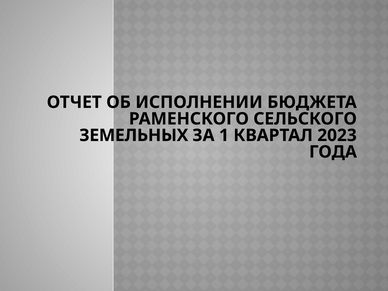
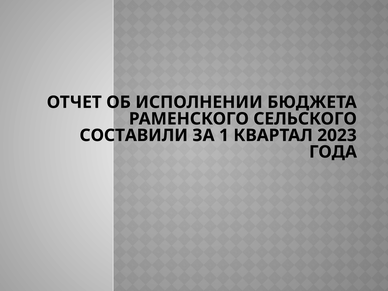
ЗЕМЕЛЬНЫХ: ЗЕМЕЛЬНЫХ -> СОСТАВИЛИ (134, 135)
